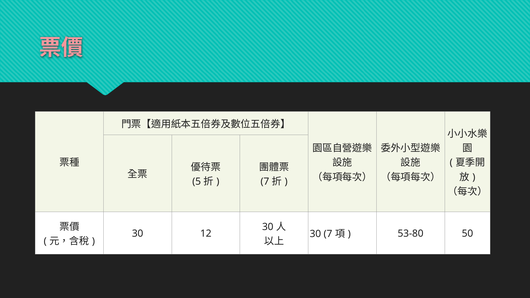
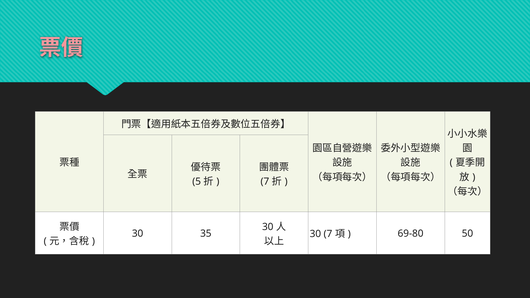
12: 12 -> 35 (206, 234)
53-80: 53-80 -> 69-80 (411, 234)
